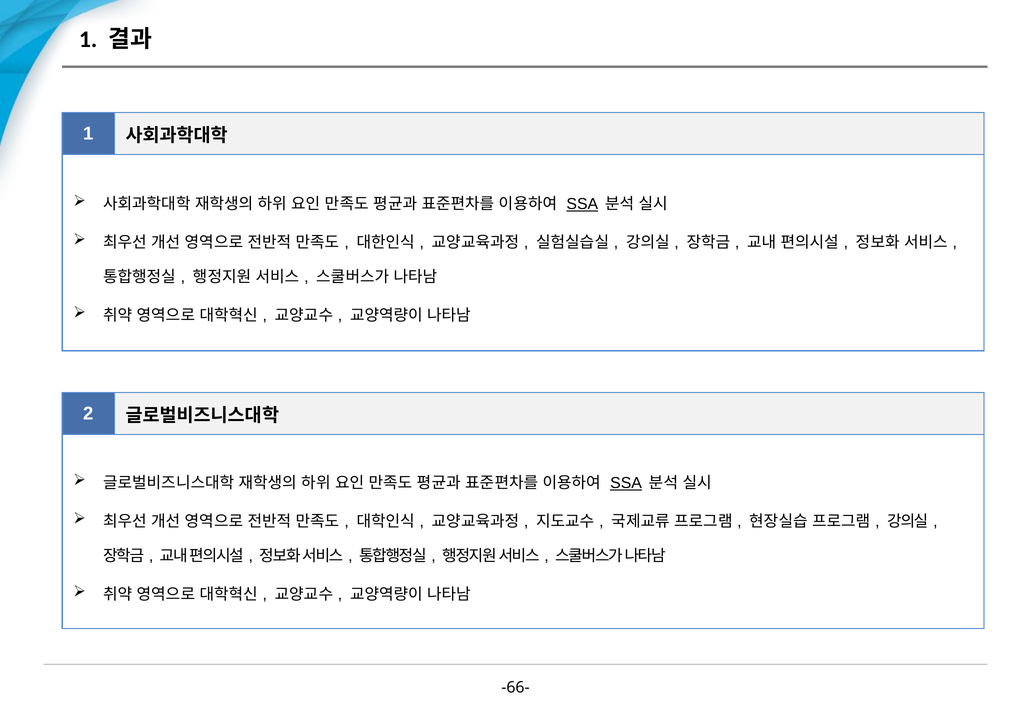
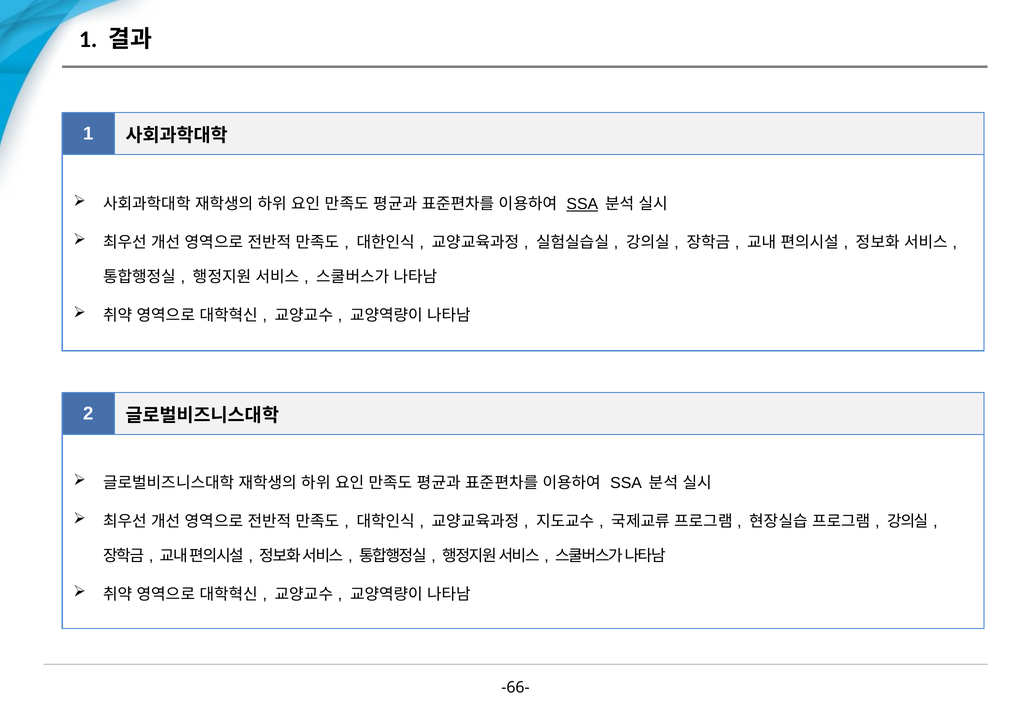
SSA underline: present -> none (626, 483)
